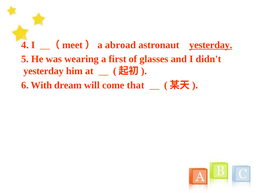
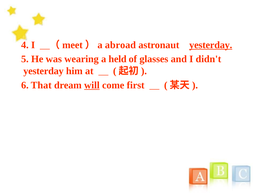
first: first -> held (118, 59)
With: With -> That (41, 85)
will underline: none -> present (92, 85)
that: that -> first (136, 85)
